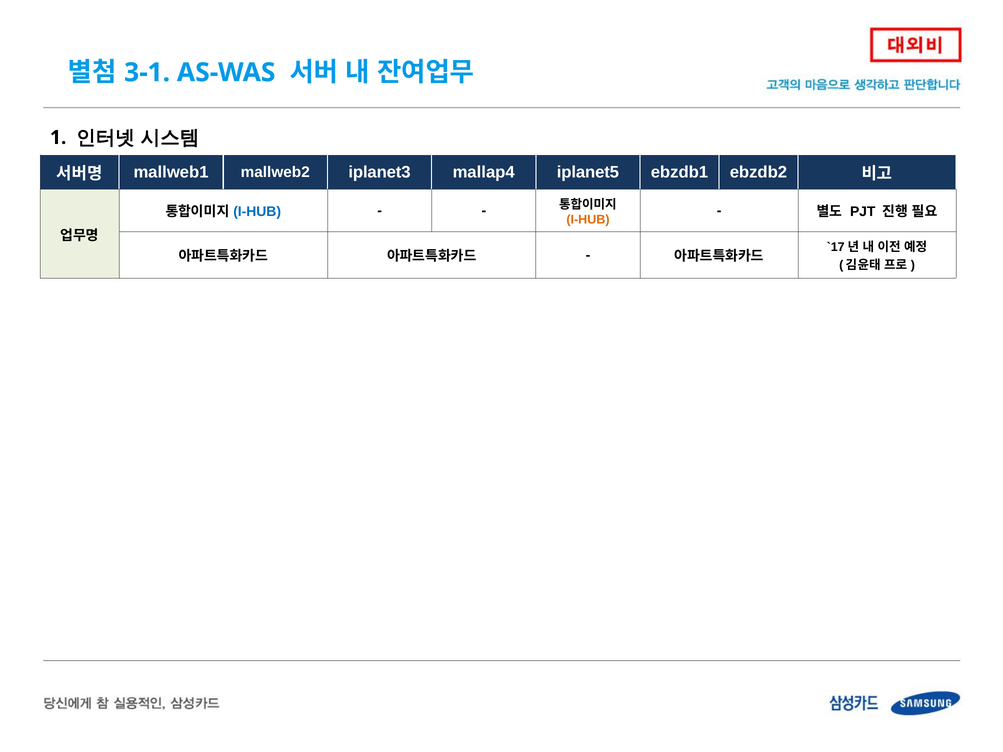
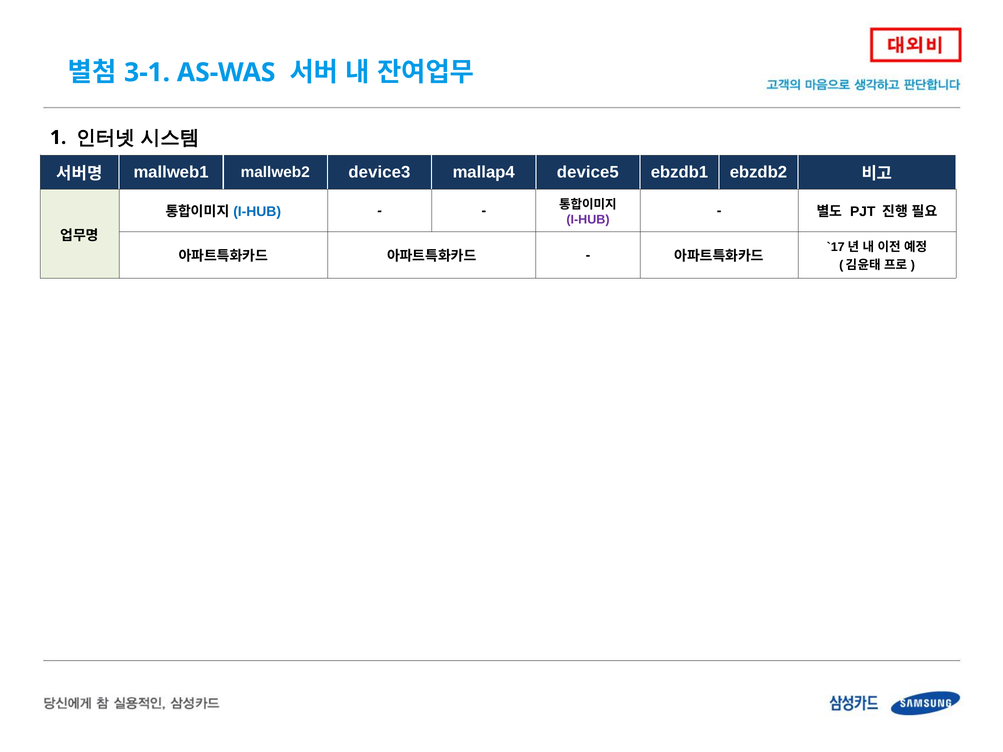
iplanet3: iplanet3 -> device3 (379, 172)
iplanet5: iplanet5 -> device5 (588, 172)
I-HUB colour: orange -> purple (588, 220)
